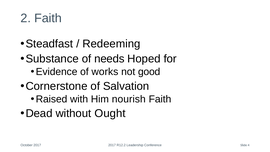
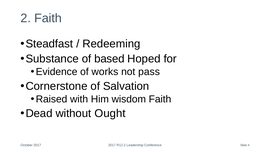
needs: needs -> based (109, 59)
good: good -> pass (149, 72)
nourish: nourish -> wisdom (129, 99)
